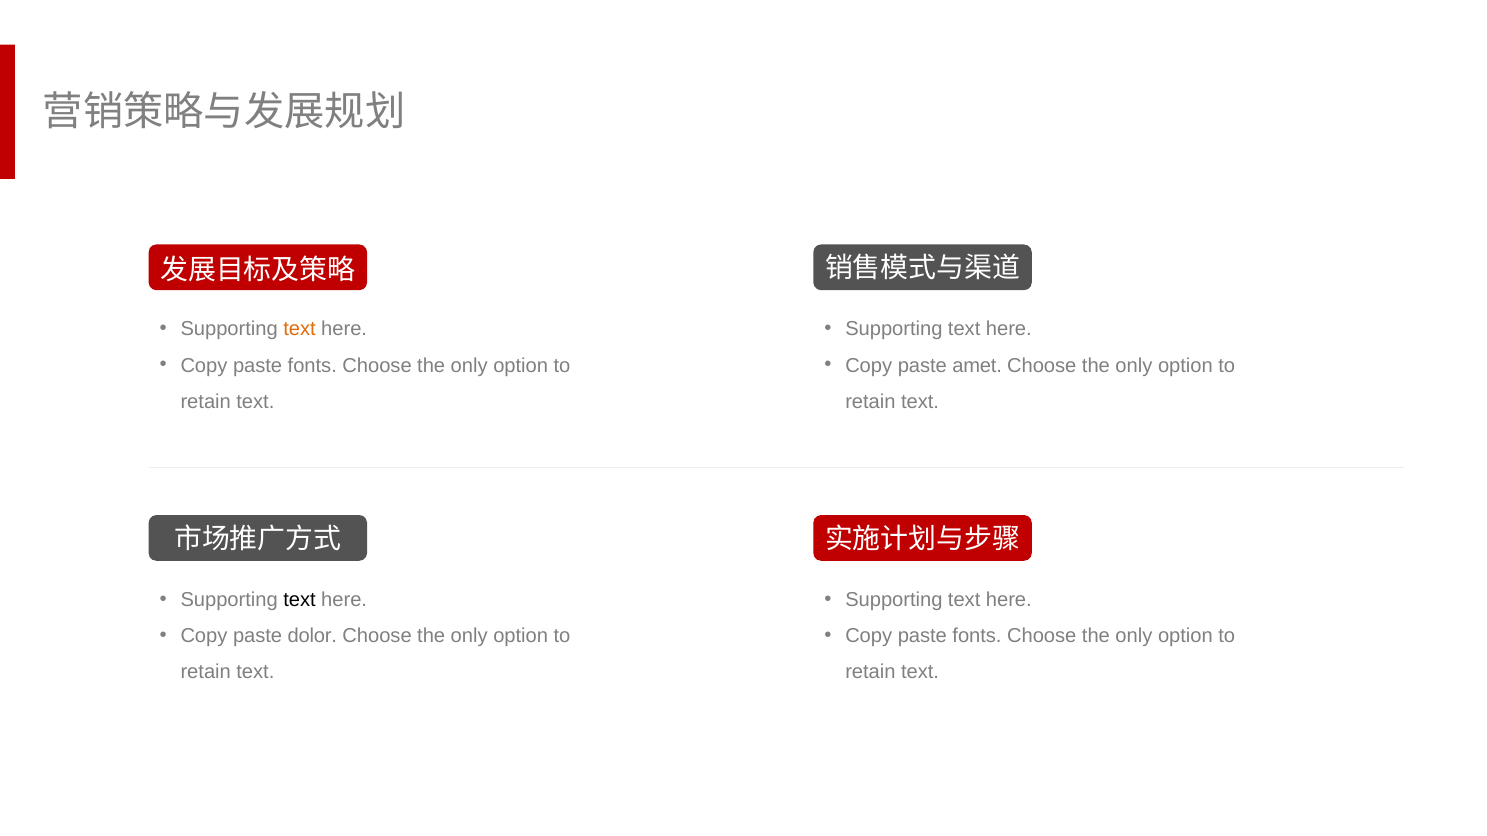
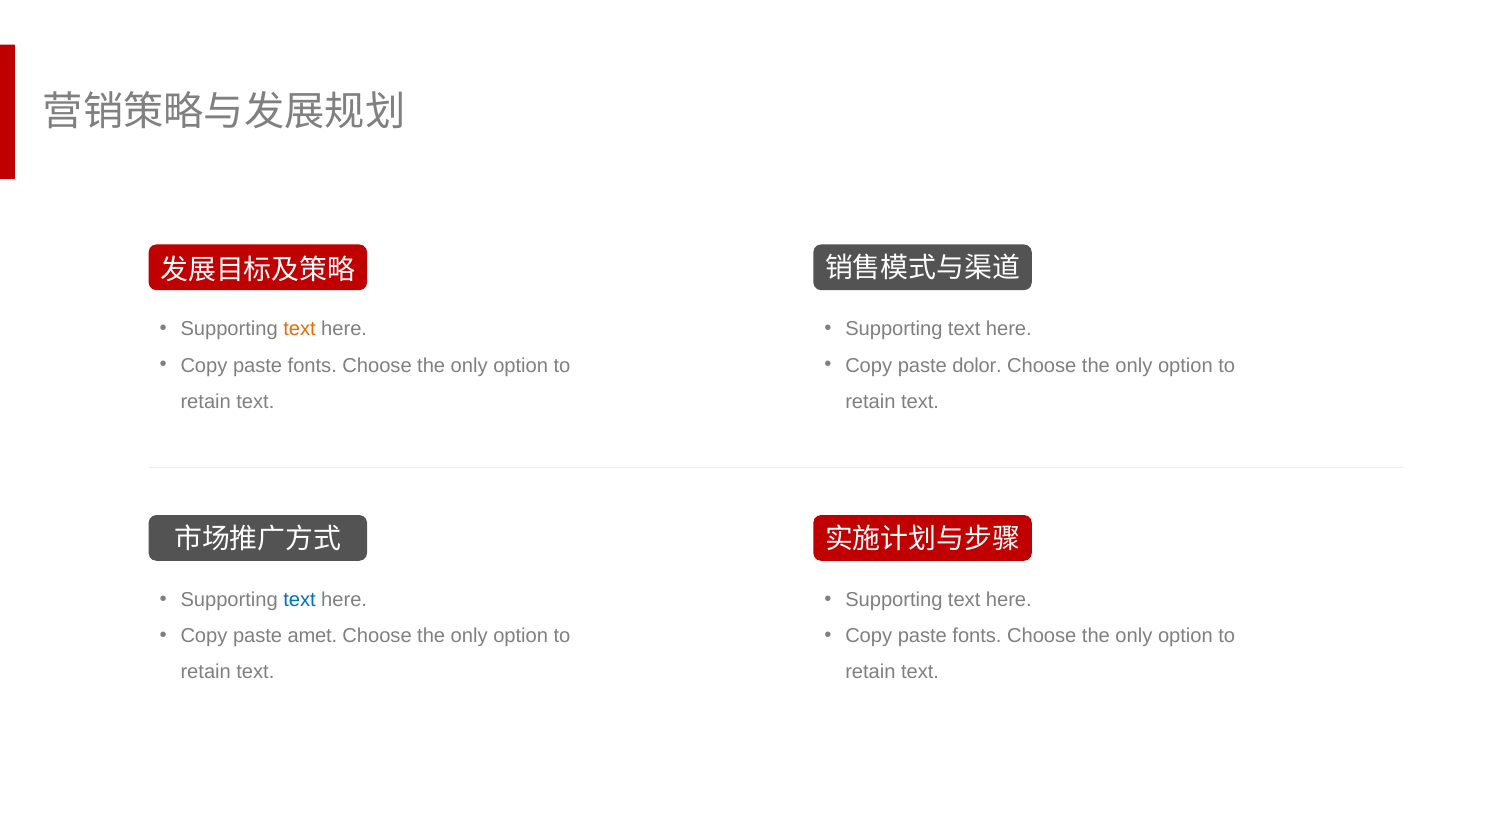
amet: amet -> dolor (977, 366)
text colour: black -> blue (299, 600)
dolor: dolor -> amet (312, 636)
